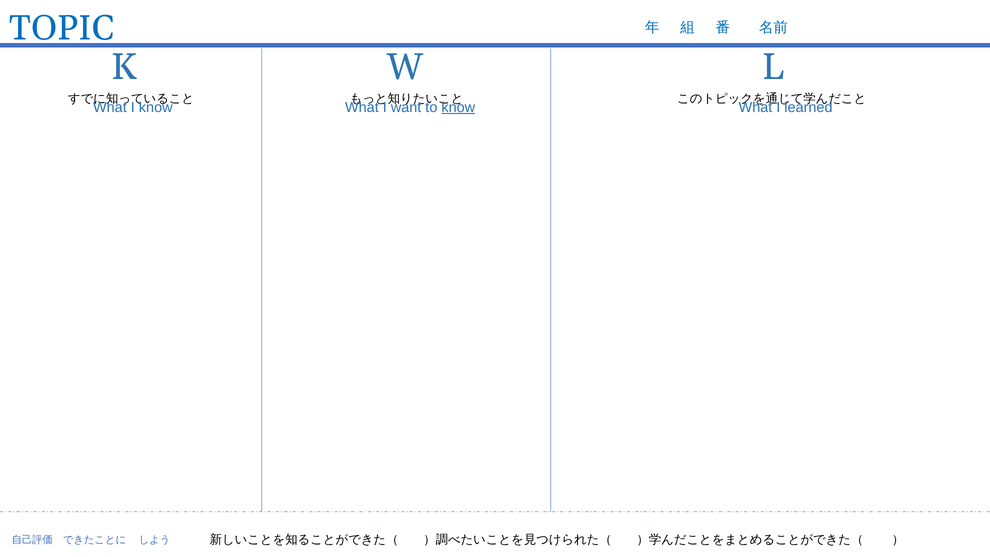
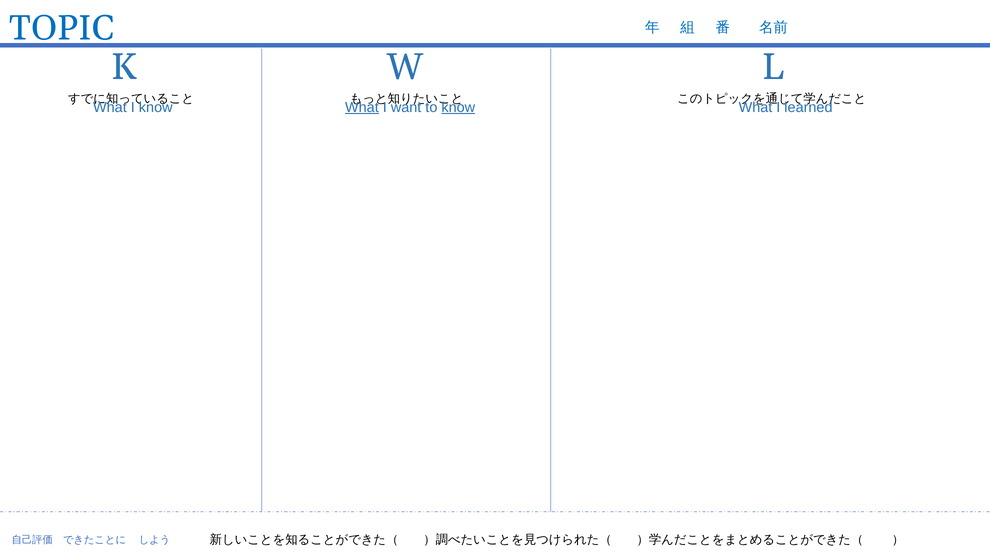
What underline: none -> present (362, 107)
